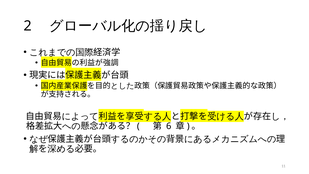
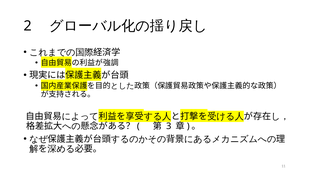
6: 6 -> 3 (169, 126)
